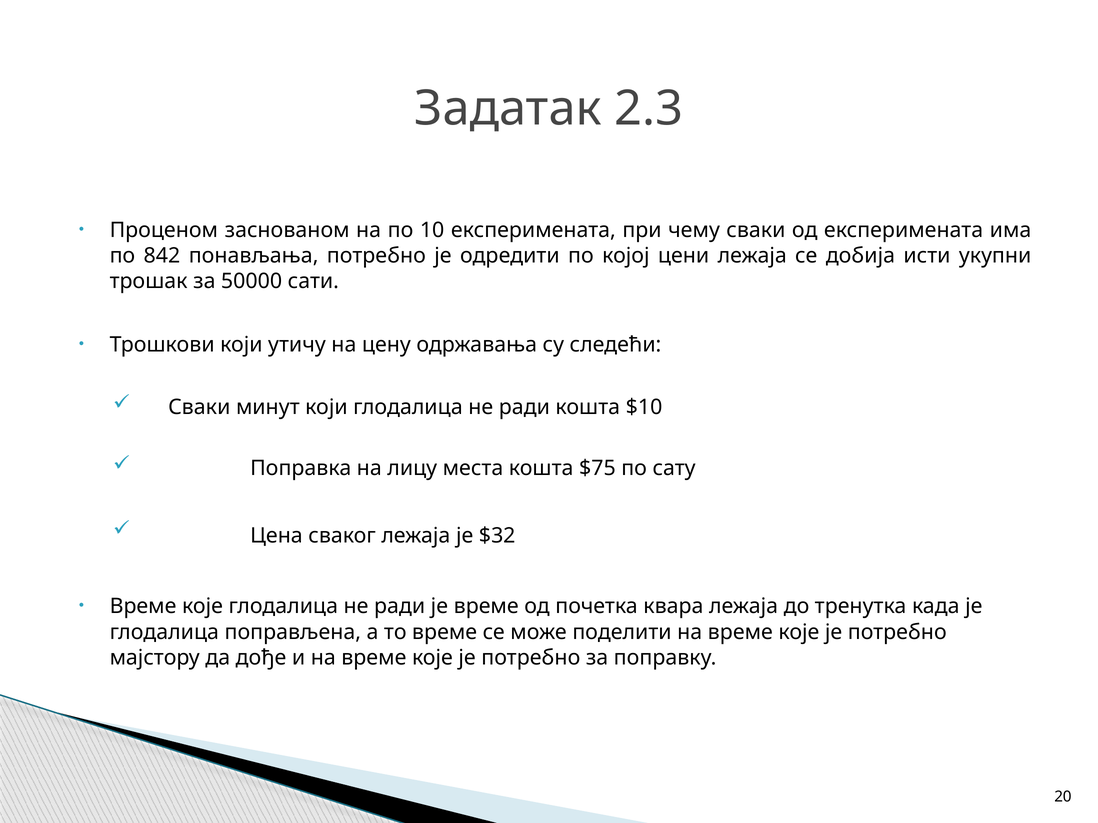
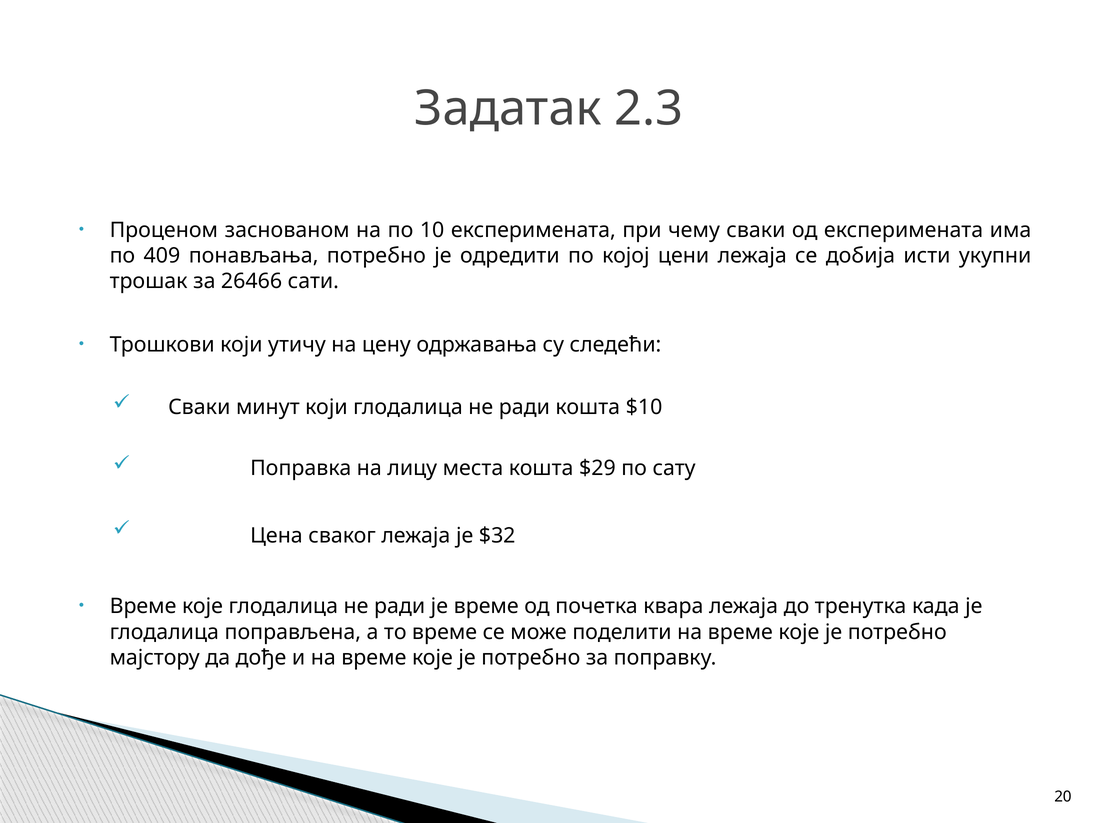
842: 842 -> 409 (162, 256)
50000: 50000 -> 26466 (252, 282)
$75: $75 -> $29 (597, 469)
